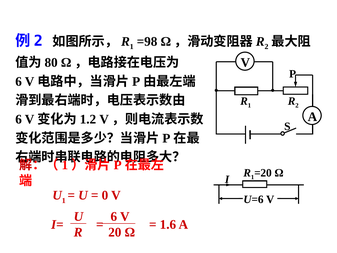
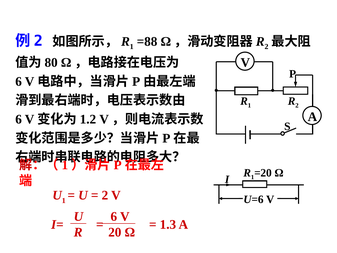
=98: =98 -> =88 (147, 41)
0: 0 -> 2 (105, 195)
1.6: 1.6 -> 1.3 (168, 224)
